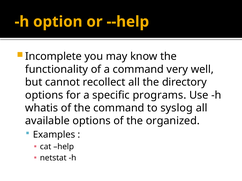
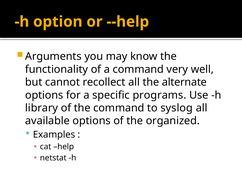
Incomplete: Incomplete -> Arguments (53, 57)
directory: directory -> alternate (184, 82)
whatis: whatis -> library (42, 108)
